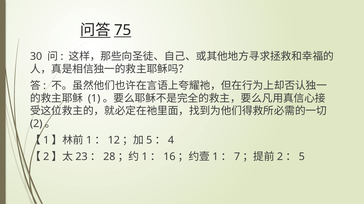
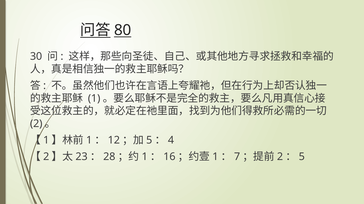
75: 75 -> 80 (123, 30)
